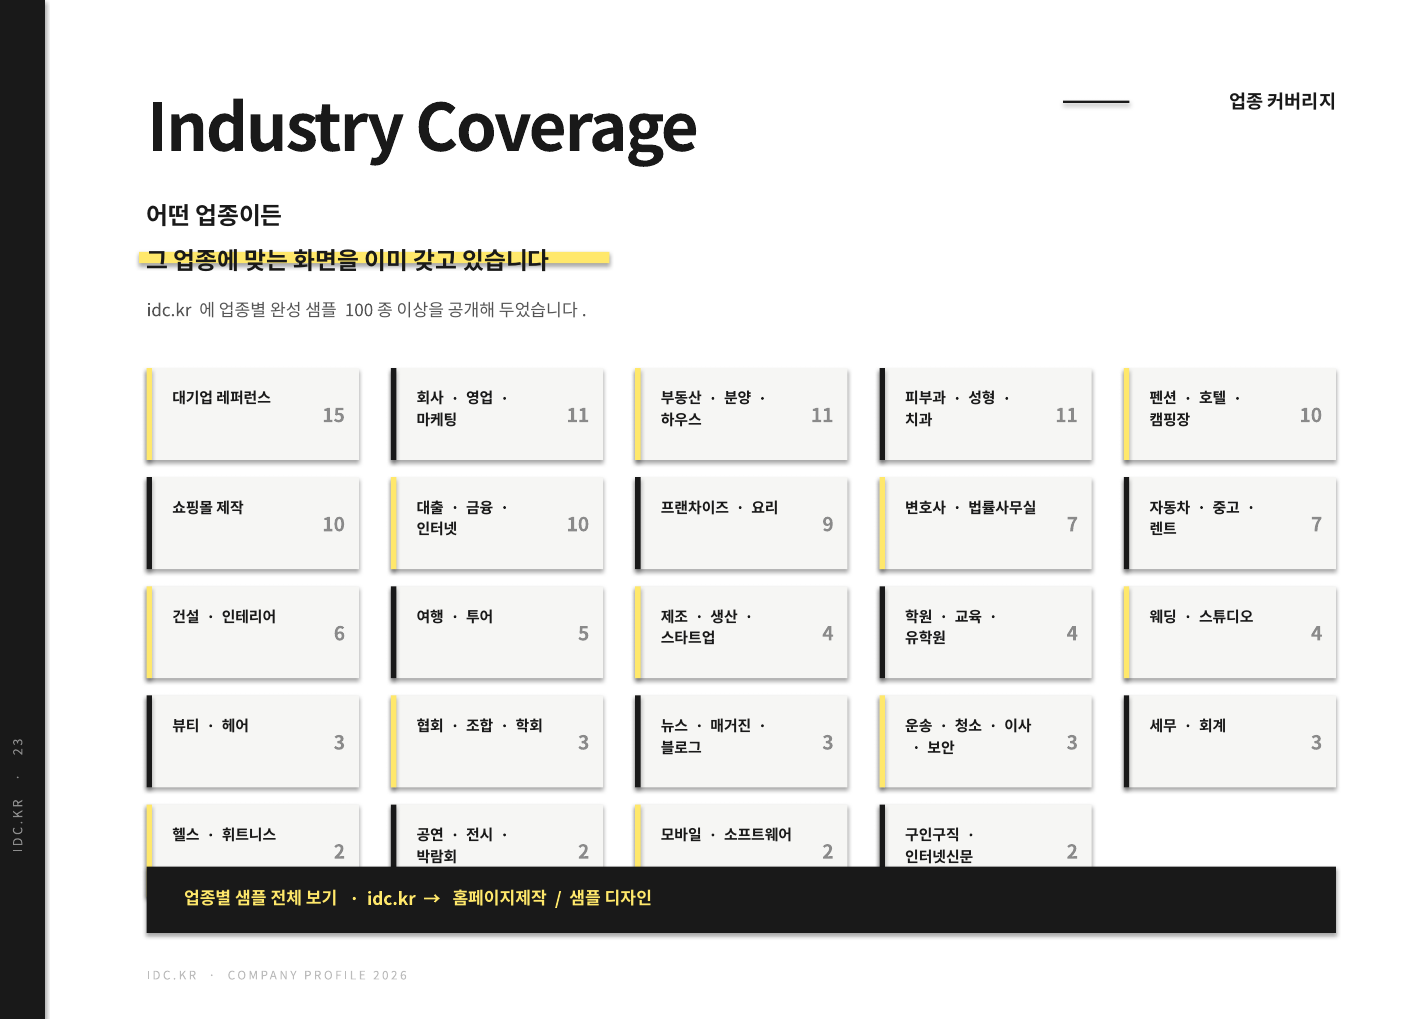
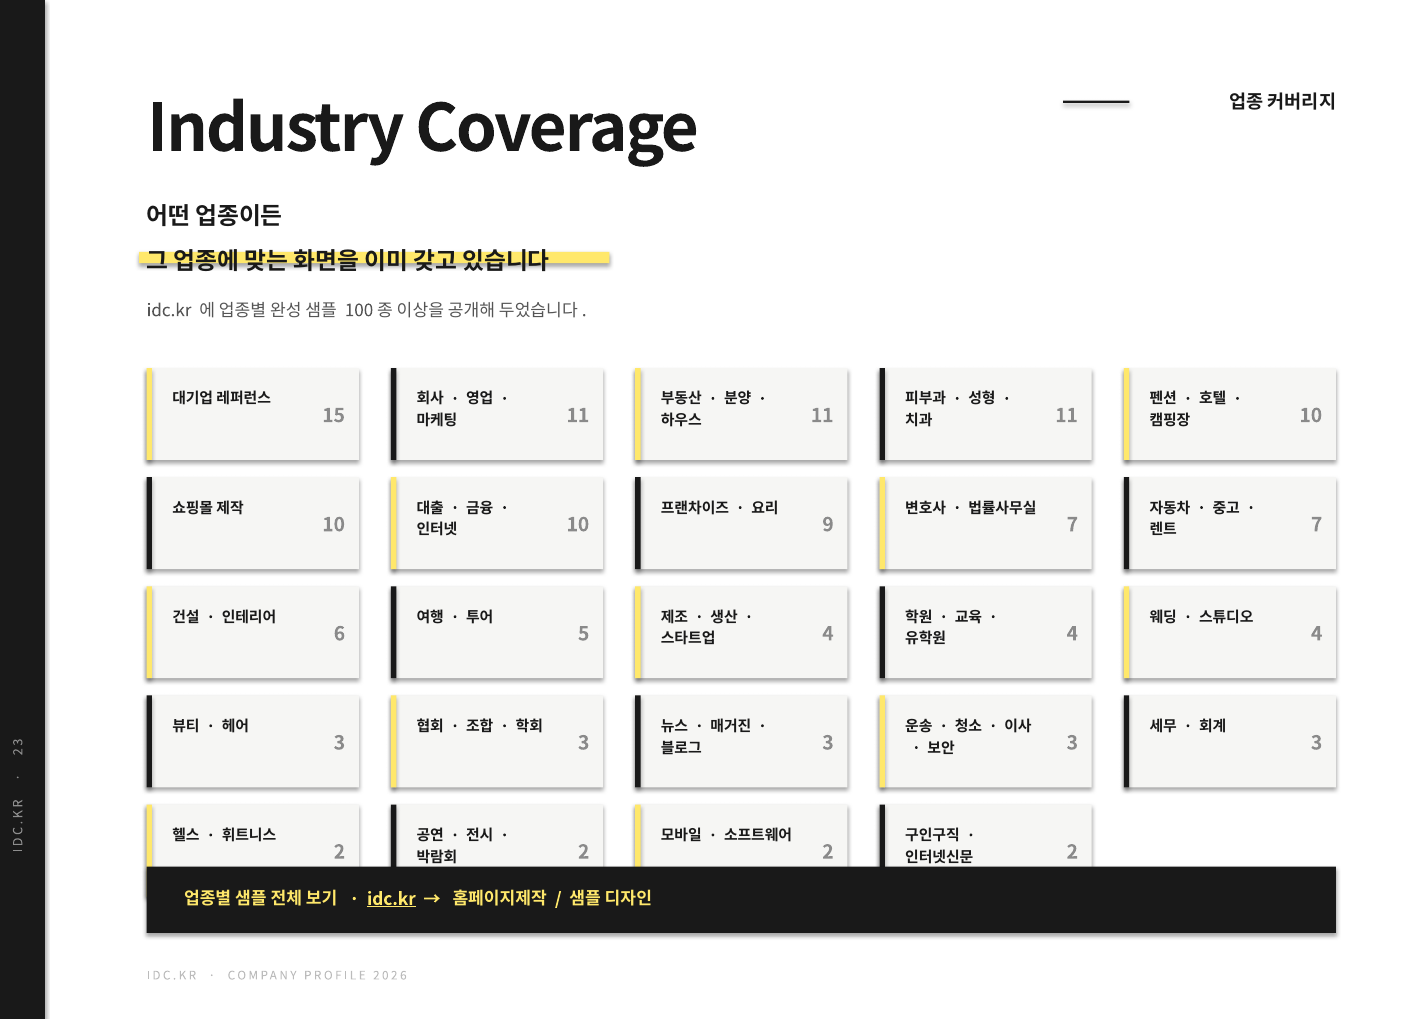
idc.kr underline: none -> present (391, 900)
